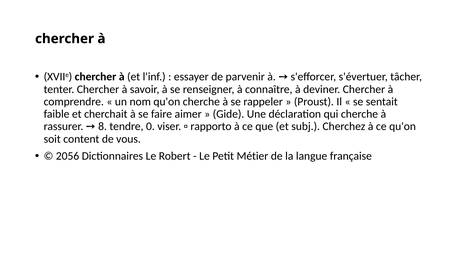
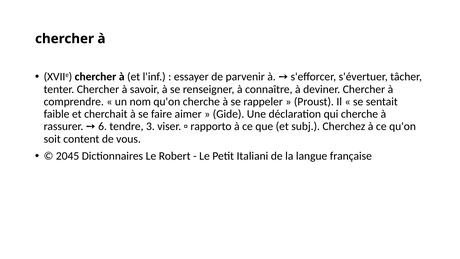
8: 8 -> 6 (103, 126)
0: 0 -> 3 (150, 126)
2056: 2056 -> 2045 (68, 156)
Métier: Métier -> Italiani (252, 156)
